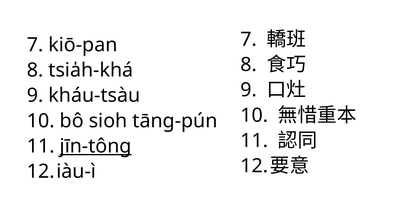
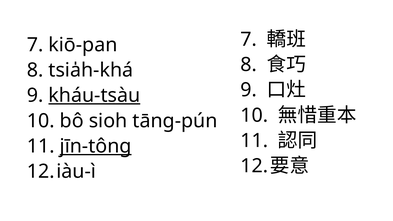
kháu-tsàu underline: none -> present (94, 96)
